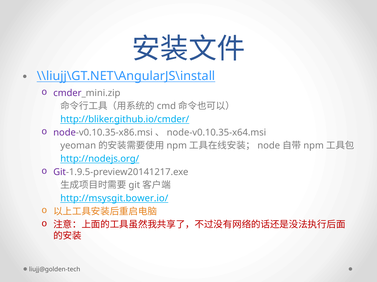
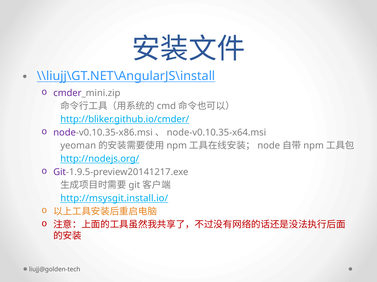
http://msysgit.bower.io/: http://msysgit.bower.io/ -> http://msysgit.install.io/ (114, 199)
